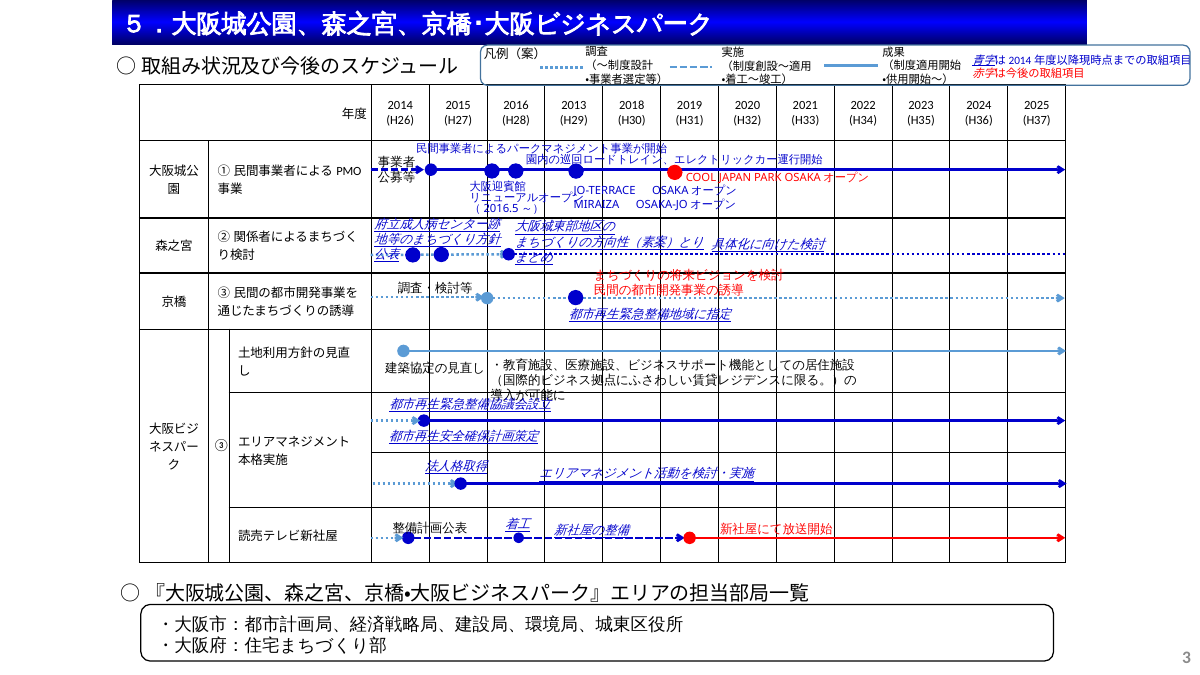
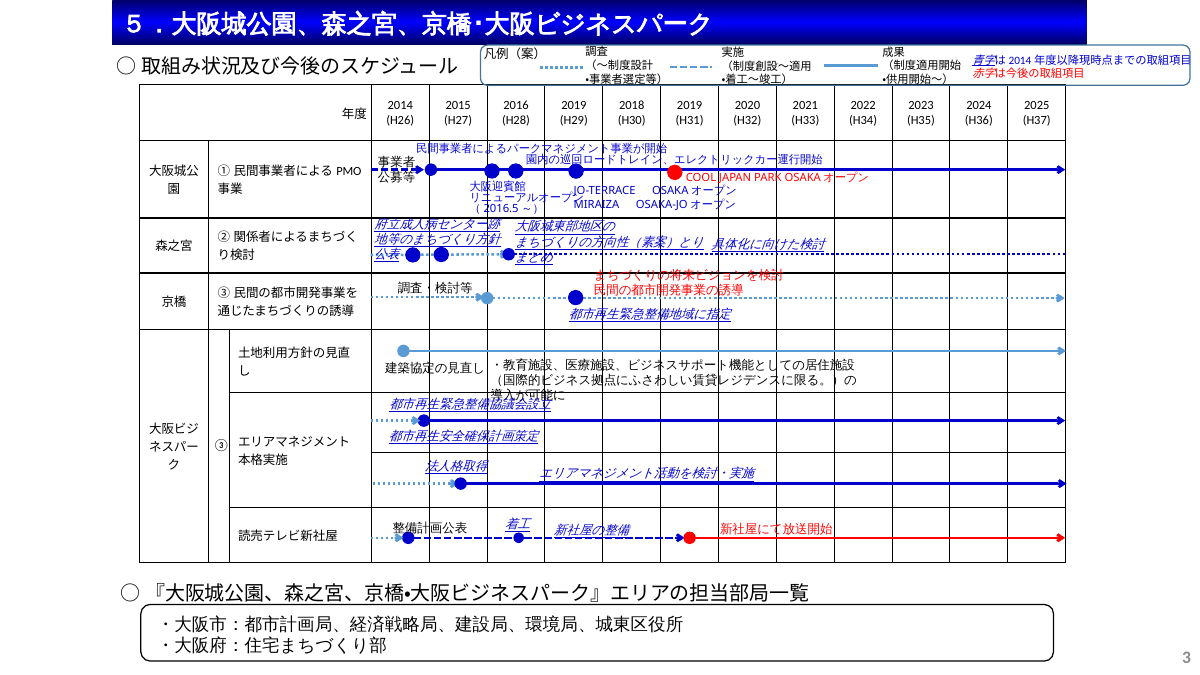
2013: 2013 -> 2019 (574, 105)
